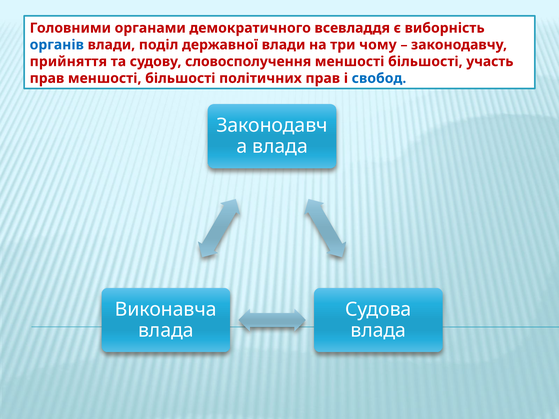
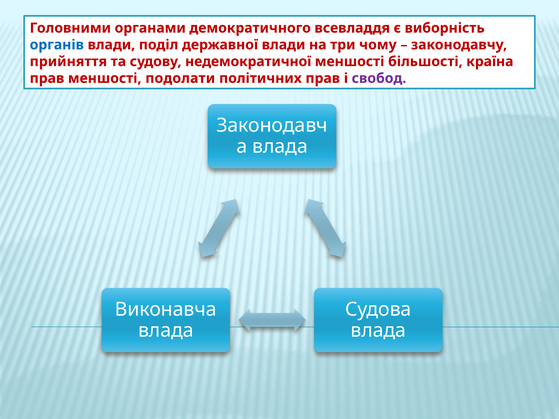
словосполучення: словосполучення -> недемократичної (248, 62)
участь: участь -> країна (490, 62)
прав меншості більшості: більшості -> подолати (180, 78)
свобод colour: blue -> purple (379, 78)
